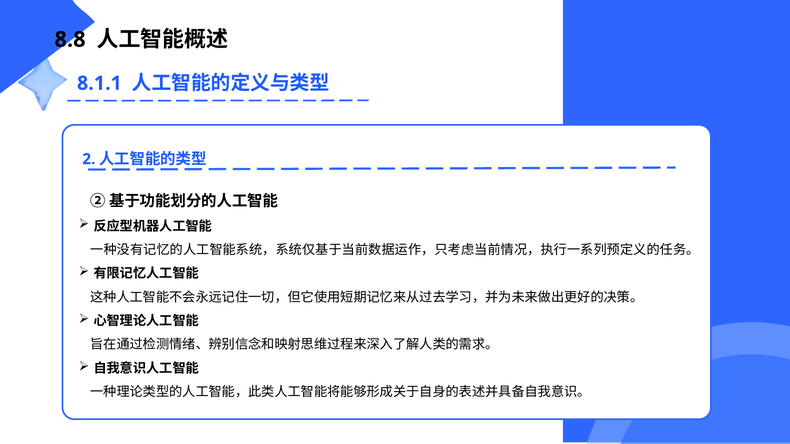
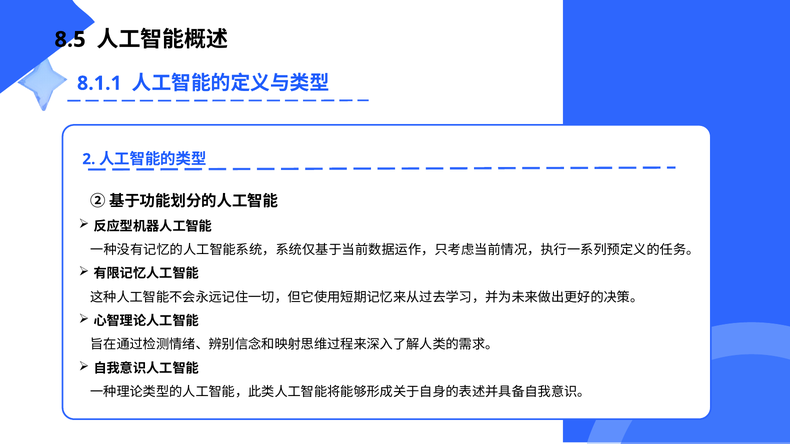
8.8: 8.8 -> 8.5 (70, 40)
